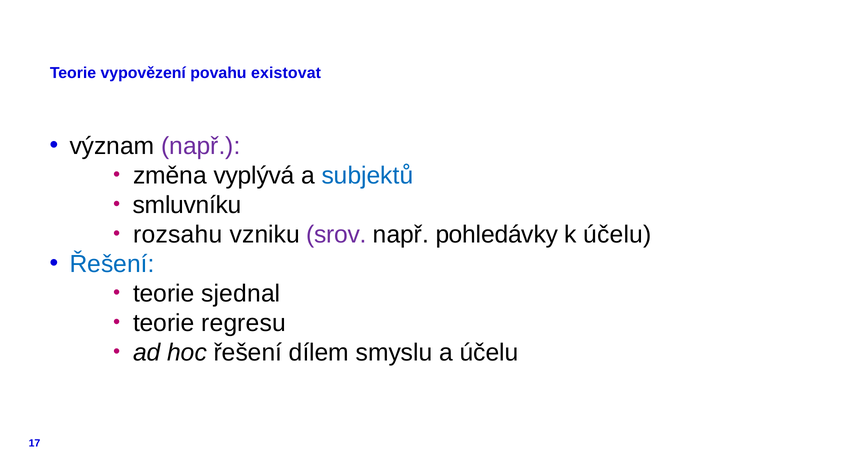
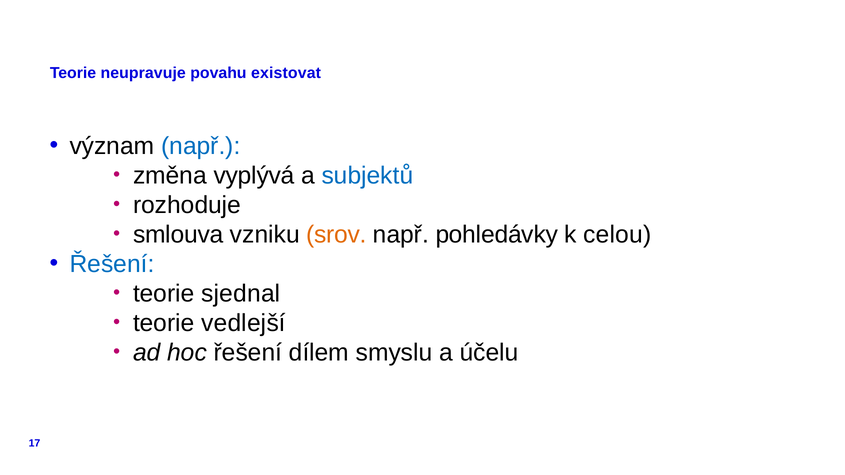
vypovězení: vypovězení -> neupravuje (143, 73)
např colour: purple -> blue (201, 146)
smluvníku: smluvníku -> rozhoduje (187, 205)
rozsahu: rozsahu -> smlouva (178, 235)
srov colour: purple -> orange (336, 235)
k účelu: účelu -> celou (617, 235)
regresu: regresu -> vedlejší (244, 323)
